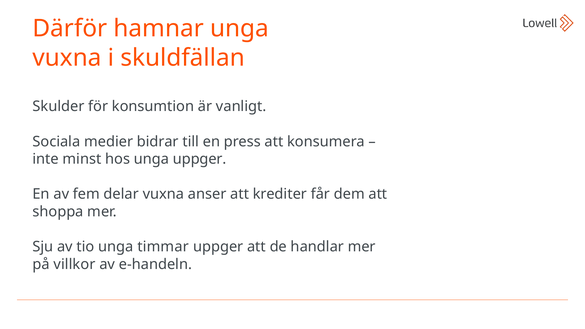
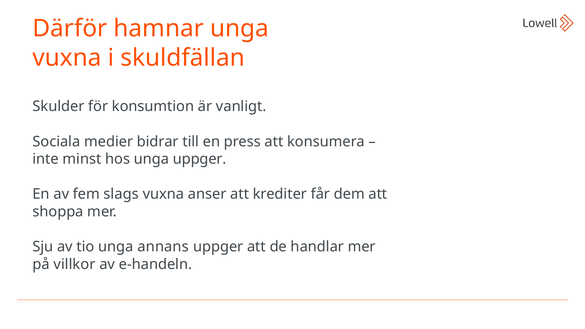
delar: delar -> slags (121, 194)
timmar: timmar -> annans (163, 247)
